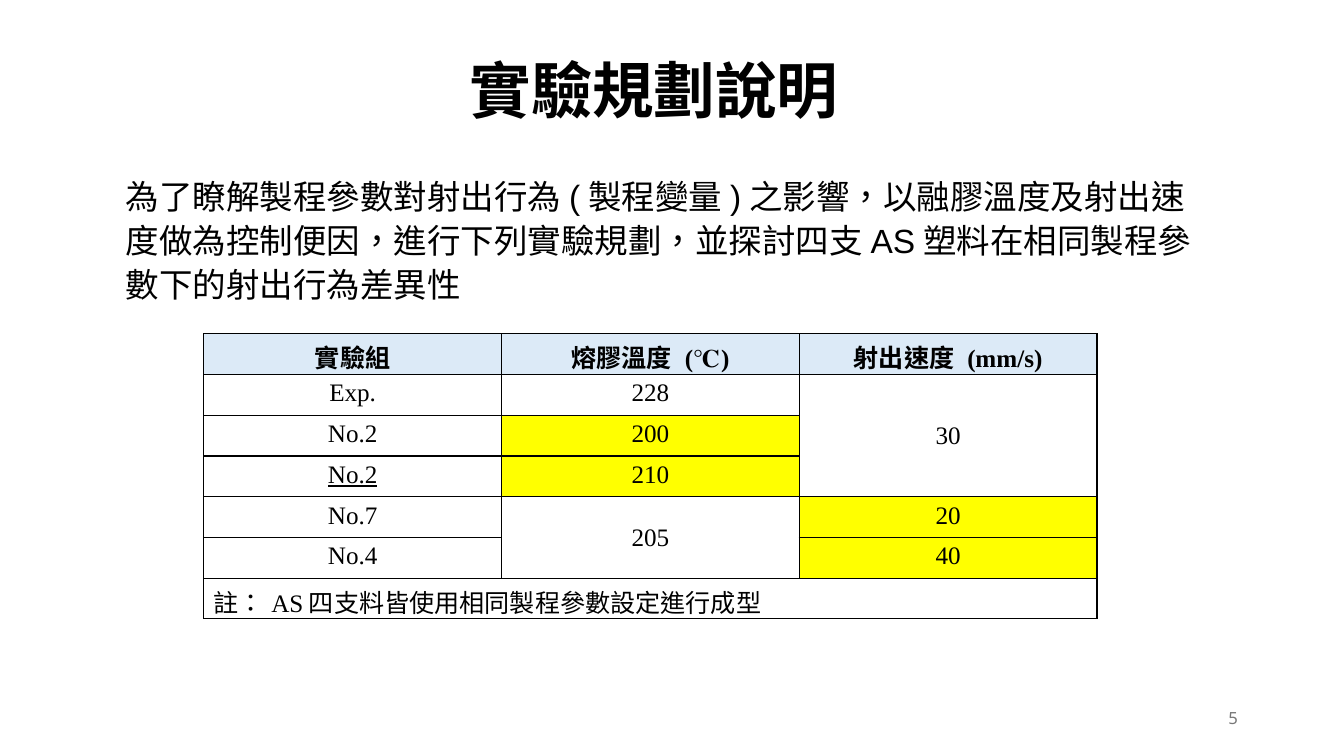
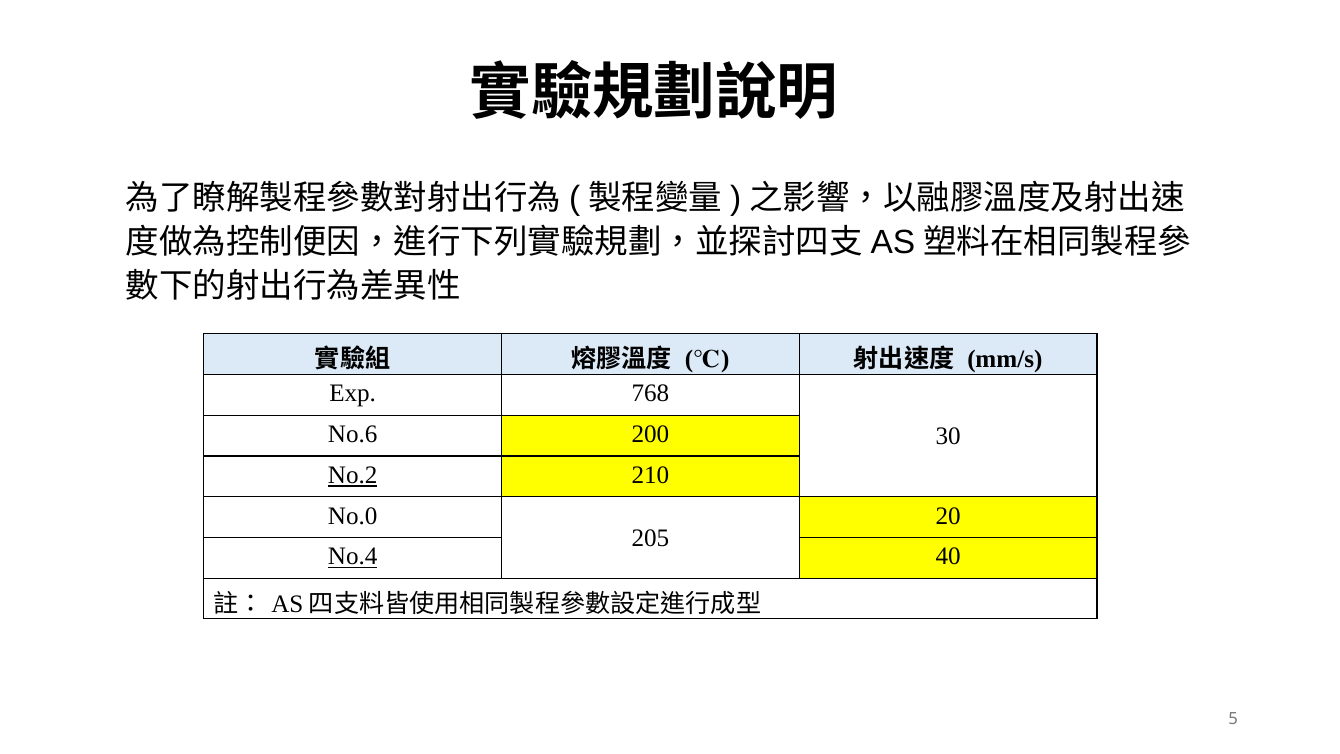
228: 228 -> 768 (650, 393)
No.2: No.2 -> No.6 (353, 434)
No.7: No.7 -> No.0 (353, 516)
No.4 underline: none -> present (353, 556)
